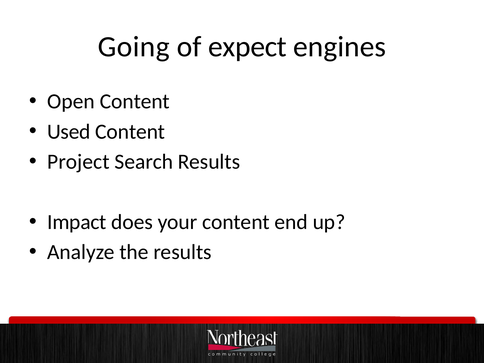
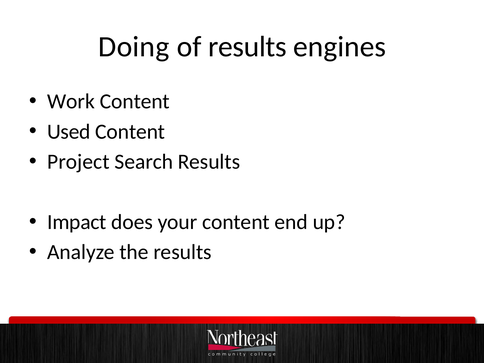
Going: Going -> Doing (134, 47)
of expect: expect -> results (248, 47)
Open: Open -> Work (71, 102)
